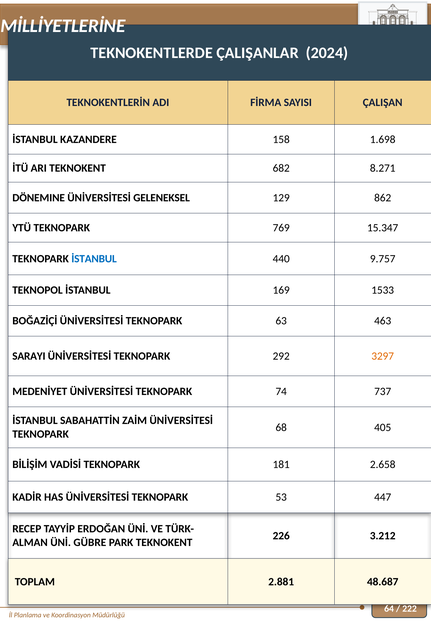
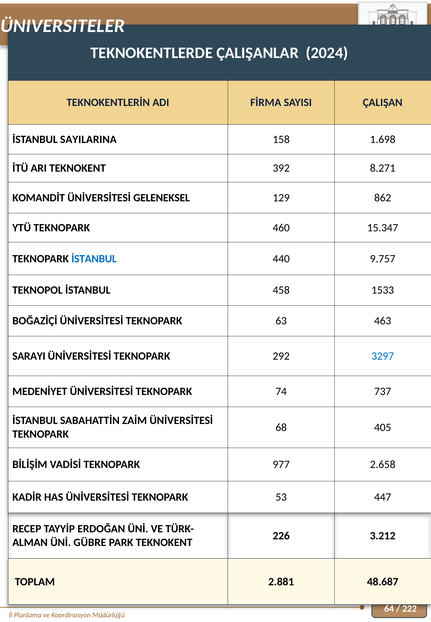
MİLLİYETLERİNE: MİLLİYETLERİNE -> ÜNIVERSITELER (63, 26)
KAZANDERE: KAZANDERE -> SAYILARINA (88, 140)
682: 682 -> 392 (281, 168)
DÖNEMINE: DÖNEMINE -> KOMANDİT (39, 198)
769: 769 -> 460 (281, 228)
169: 169 -> 458 (281, 291)
3297 colour: orange -> blue (383, 356)
181: 181 -> 977 (281, 465)
